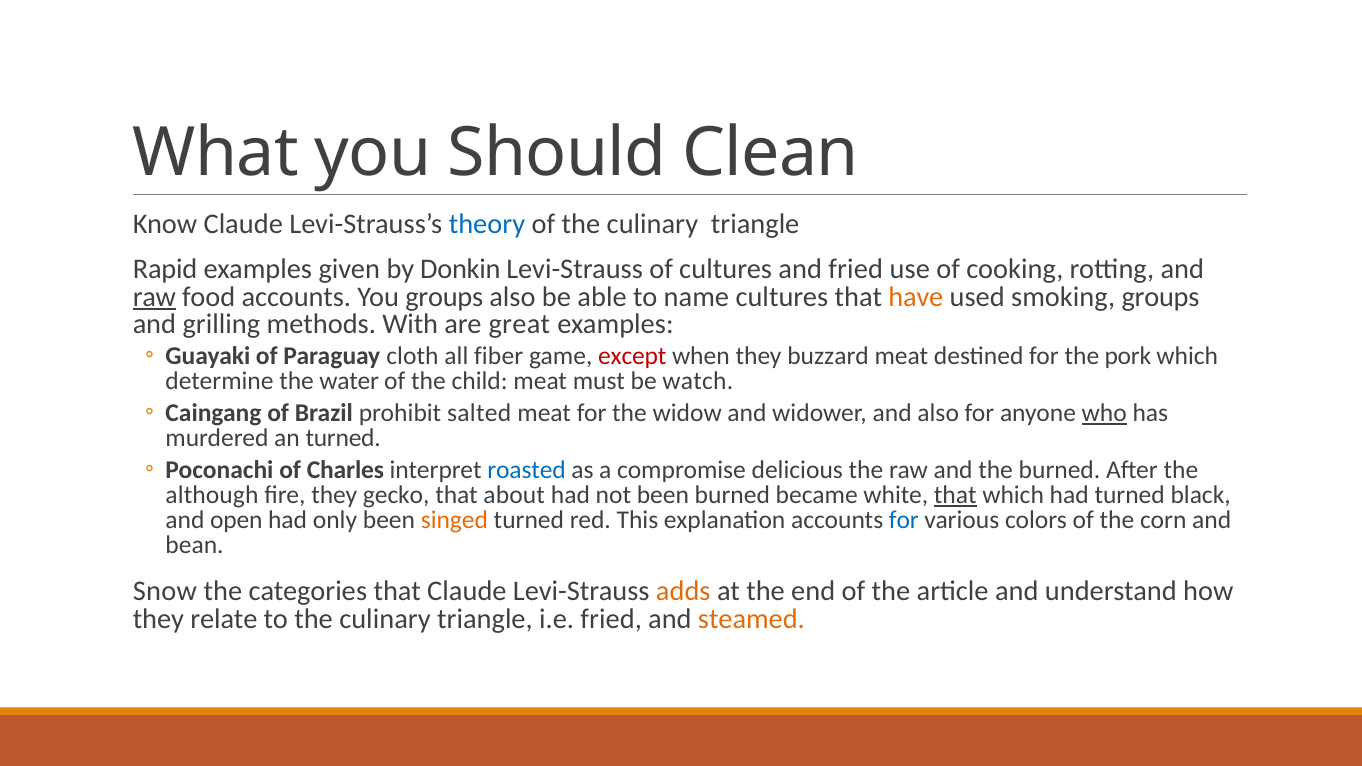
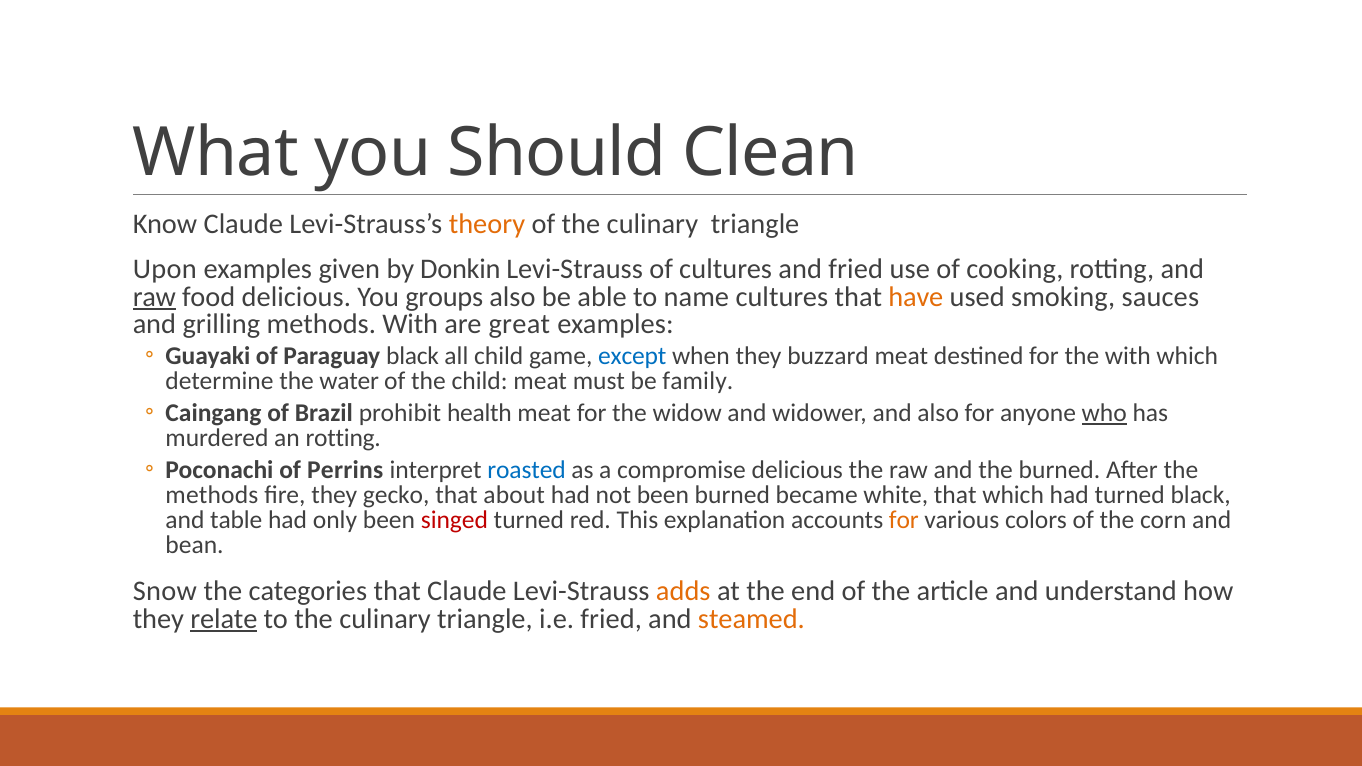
theory colour: blue -> orange (487, 224)
Rapid: Rapid -> Upon (165, 269)
food accounts: accounts -> delicious (296, 297)
smoking groups: groups -> sauces (1160, 297)
Paraguay cloth: cloth -> black (413, 356)
all fiber: fiber -> child (499, 356)
except colour: red -> blue (632, 356)
the pork: pork -> with (1128, 356)
watch: watch -> family (698, 381)
salted: salted -> health (479, 413)
an turned: turned -> rotting (343, 438)
Charles: Charles -> Perrins (345, 470)
although: although -> methods (212, 495)
that underline: present -> none (955, 495)
open: open -> table (236, 520)
singed colour: orange -> red (454, 520)
for colour: blue -> orange (904, 520)
relate underline: none -> present (224, 619)
